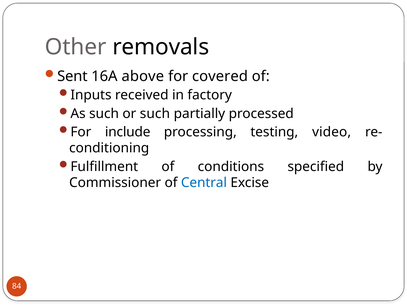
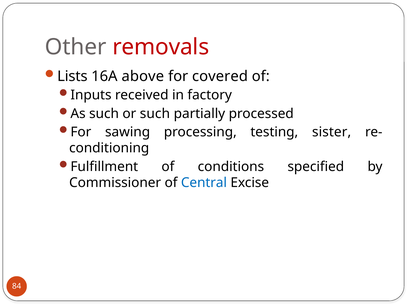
removals colour: black -> red (161, 47)
Sent: Sent -> Lists (72, 76)
include: include -> sawing (128, 132)
video: video -> sister (332, 132)
